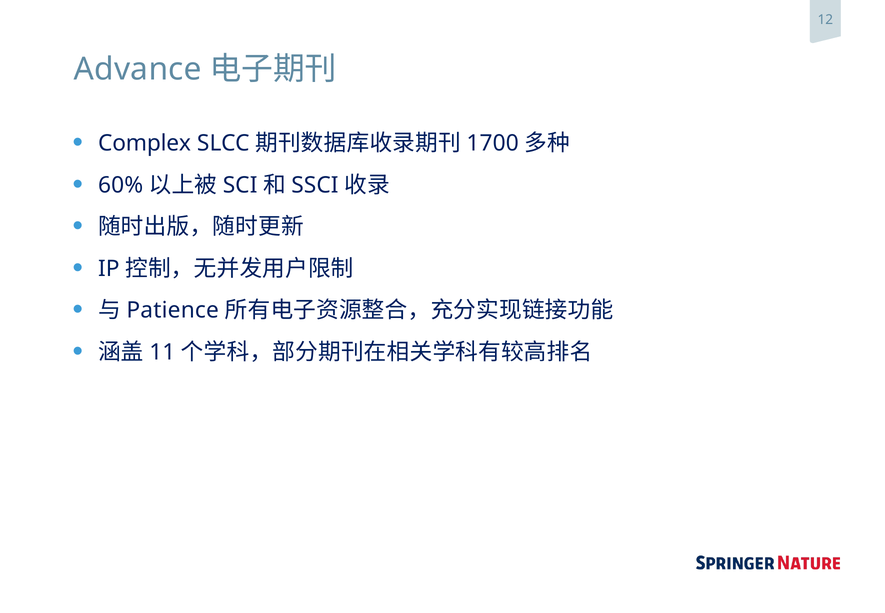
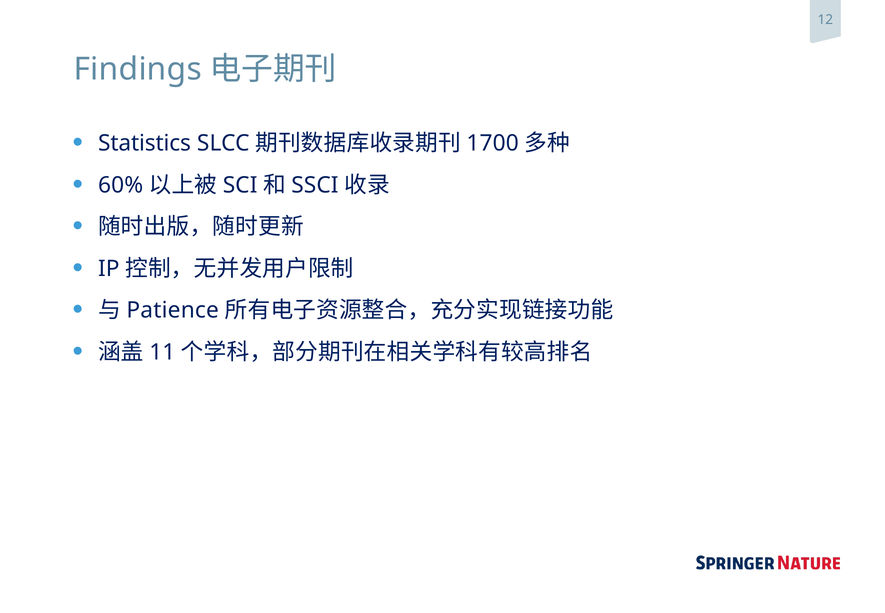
Advance: Advance -> Findings (138, 69)
Complex: Complex -> Statistics (145, 143)
